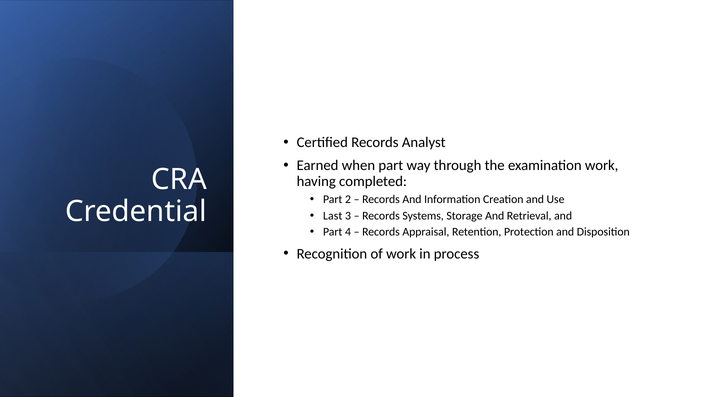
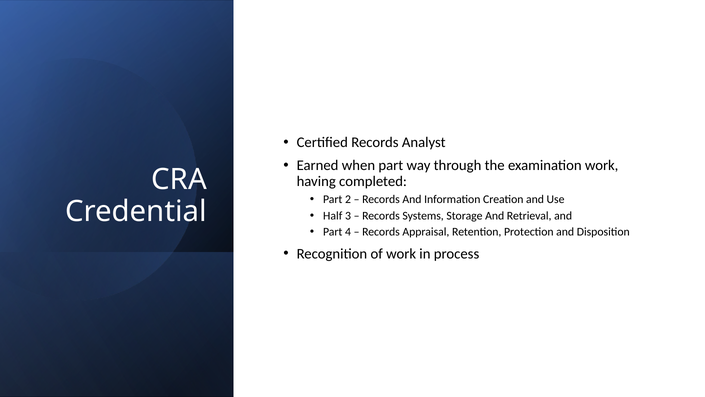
Last: Last -> Half (333, 216)
